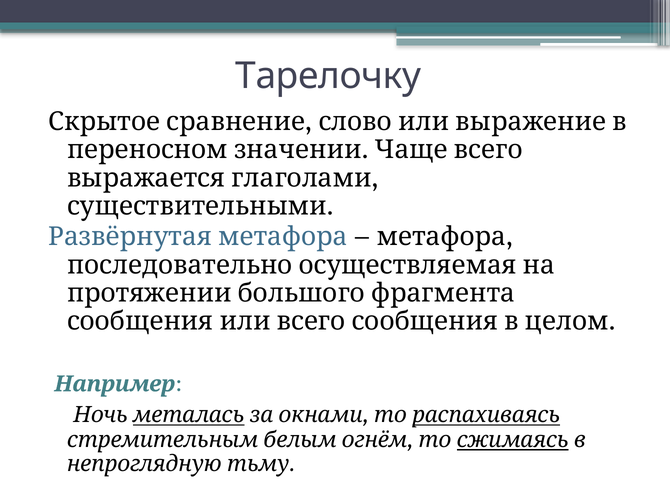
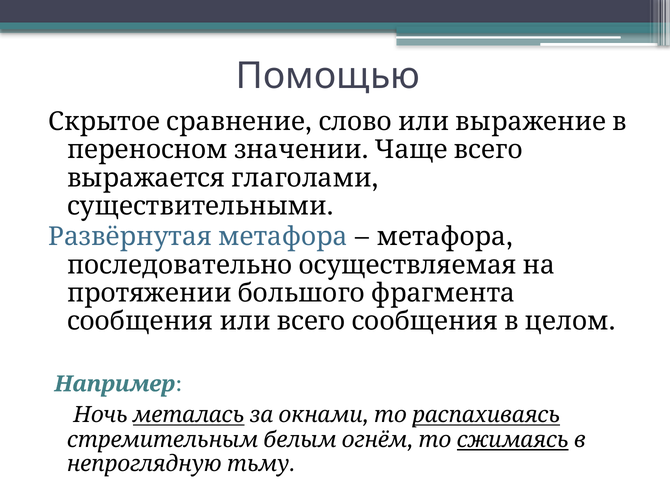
Тарелочку: Тарелочку -> Помощью (328, 76)
